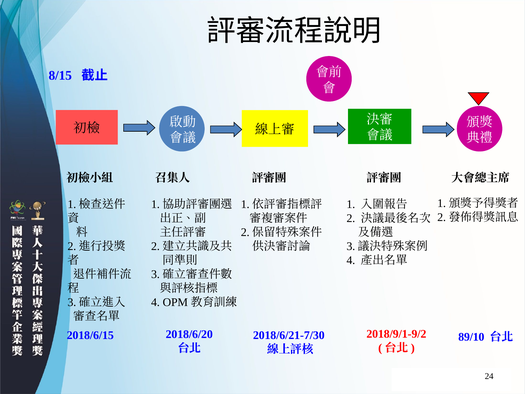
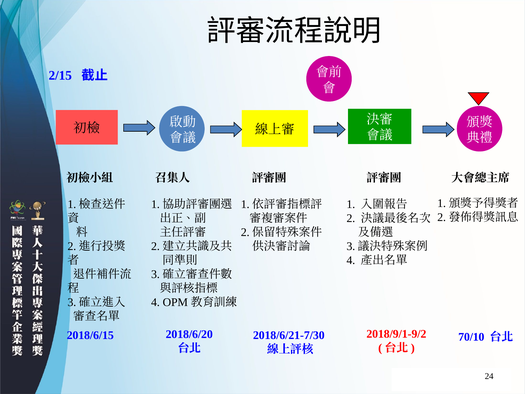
8/15: 8/15 -> 2/15 (60, 75)
89/10: 89/10 -> 70/10 (471, 337)
